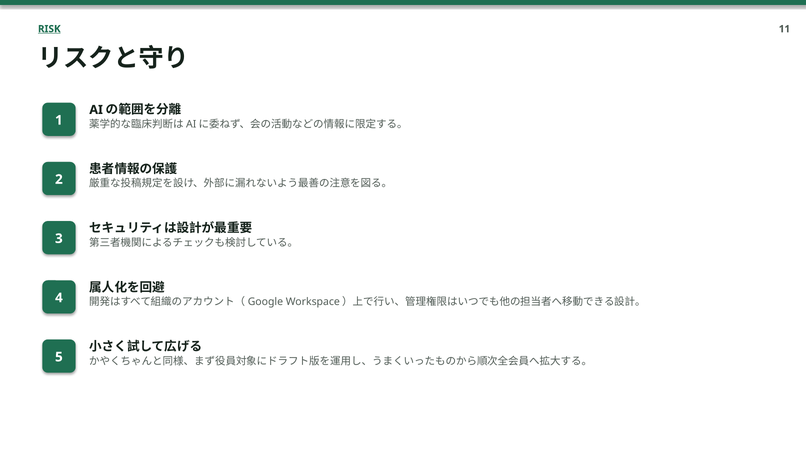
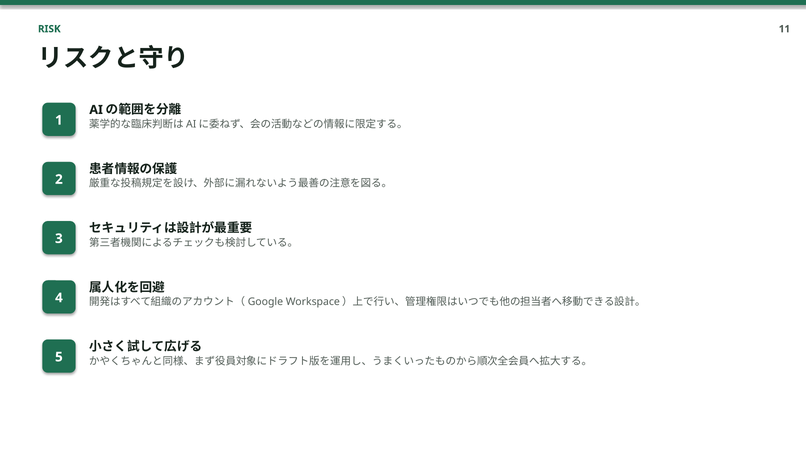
RISK underline: present -> none (49, 29)
